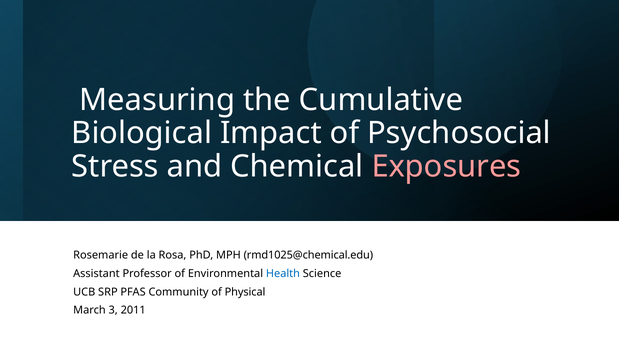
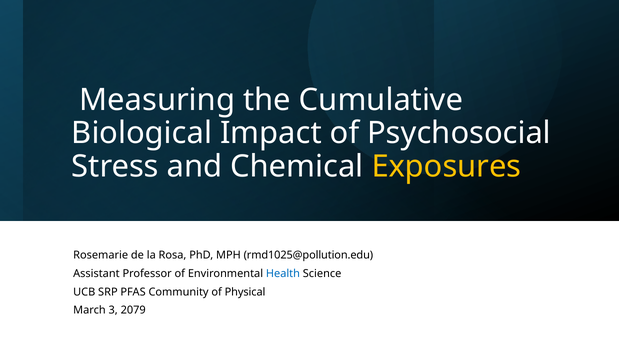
Exposures colour: pink -> yellow (446, 167)
rmd1025@chemical.edu: rmd1025@chemical.edu -> rmd1025@pollution.edu (308, 255)
2011: 2011 -> 2079 (133, 310)
